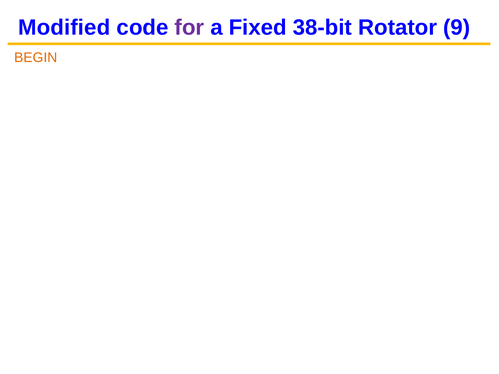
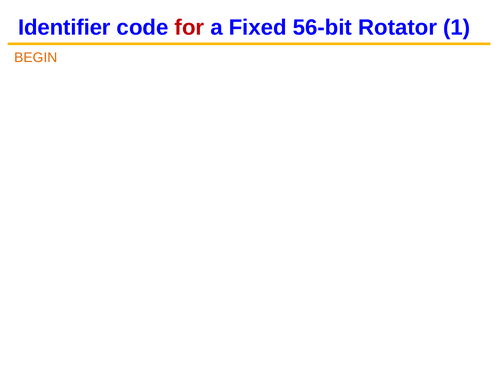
Modified: Modified -> Identifier (64, 27)
for colour: purple -> red (189, 27)
38-bit: 38-bit -> 56-bit (322, 27)
9: 9 -> 1 (457, 27)
